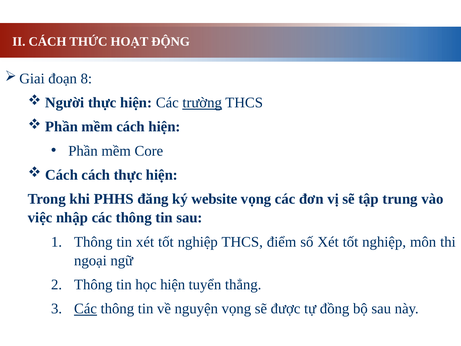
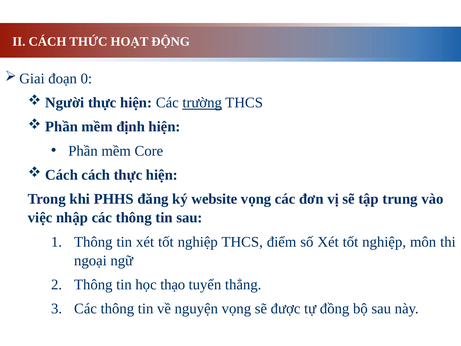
8: 8 -> 0 (86, 79)
mềm cách: cách -> định (131, 127)
học hiện: hiện -> thạo (173, 285)
Các underline: present -> none (85, 309)
